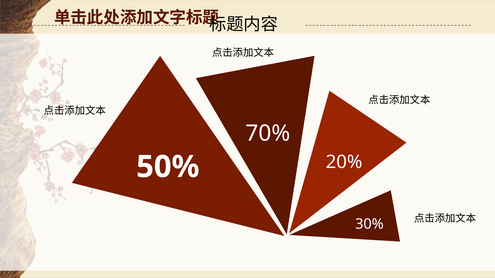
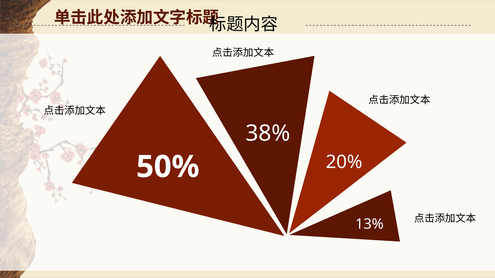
70%: 70% -> 38% (268, 133)
30%: 30% -> 13% (369, 225)
